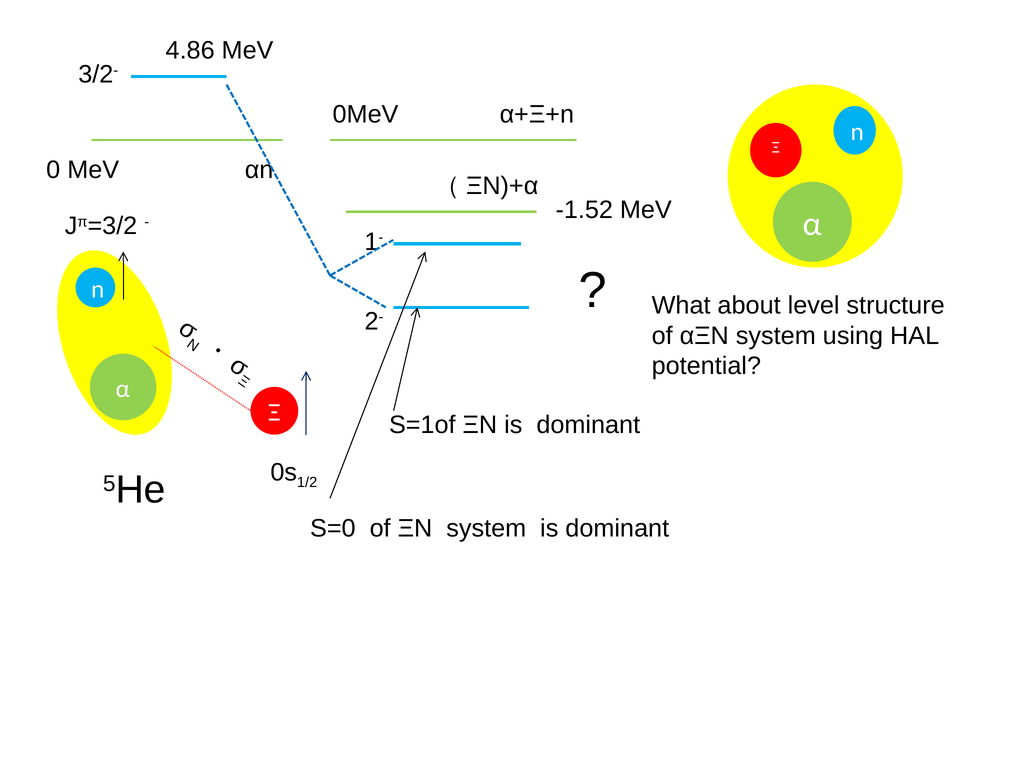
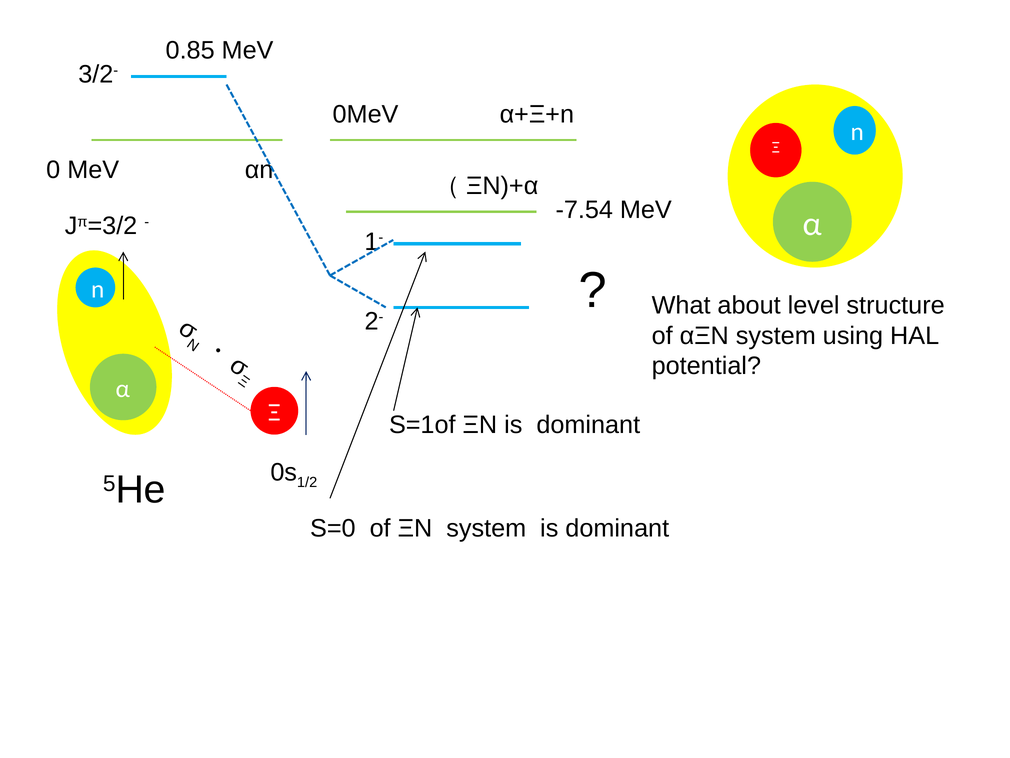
4.86: 4.86 -> 0.85 (190, 51)
-1.52: -1.52 -> -7.54 (584, 210)
